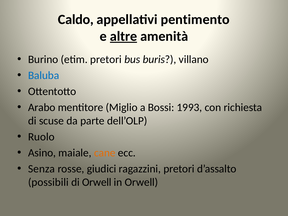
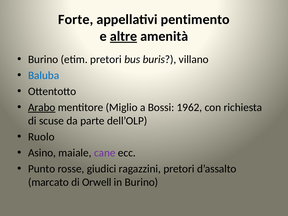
Caldo: Caldo -> Forte (76, 19)
Arabo underline: none -> present (42, 107)
1993: 1993 -> 1962 (189, 107)
cane colour: orange -> purple (105, 153)
Senza: Senza -> Punto (42, 169)
possibili: possibili -> marcato (48, 182)
in Orwell: Orwell -> Burino (141, 182)
